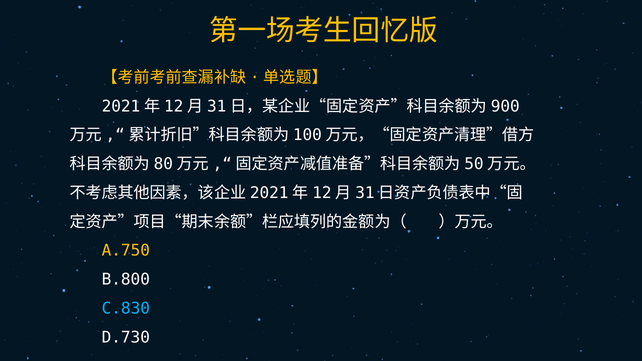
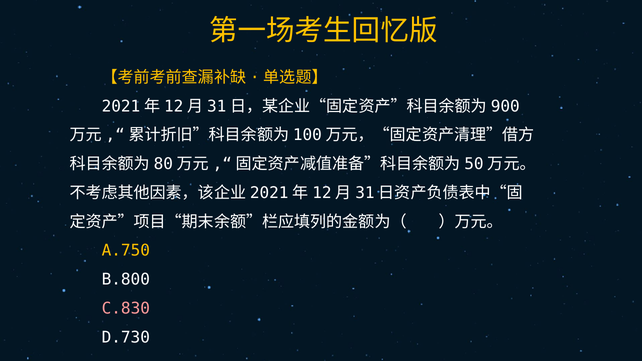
C.830 colour: light blue -> pink (126, 308)
